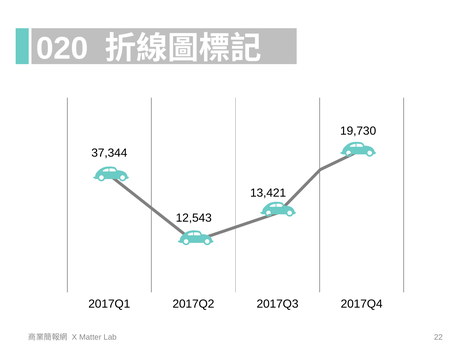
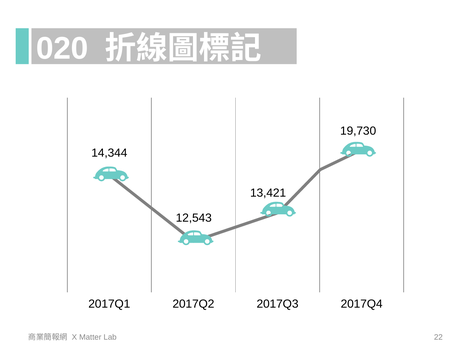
37,344: 37,344 -> 14,344 (109, 153)
